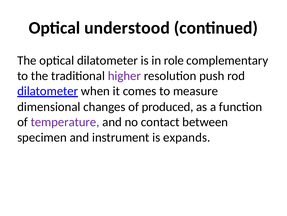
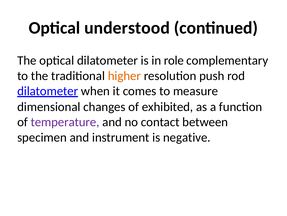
higher colour: purple -> orange (124, 76)
produced: produced -> exhibited (168, 106)
expands: expands -> negative (187, 137)
